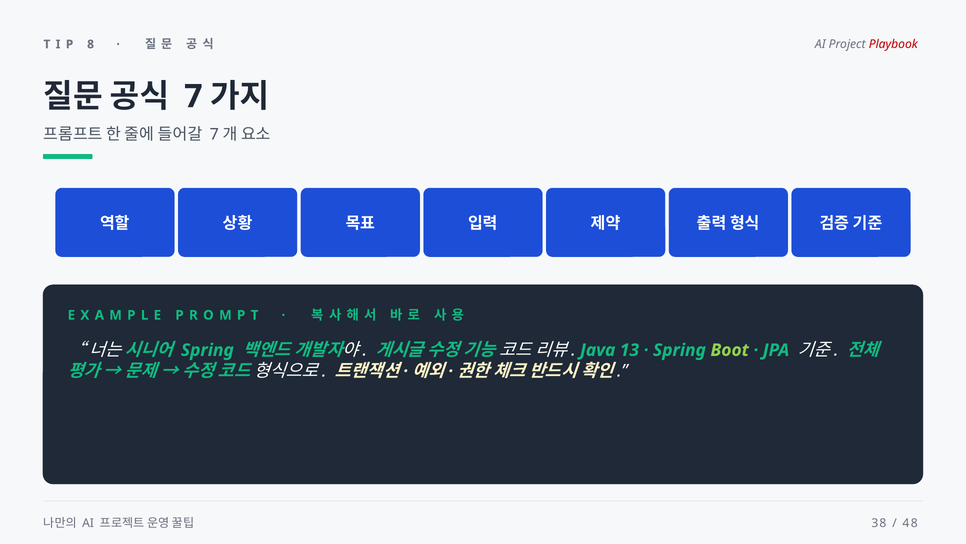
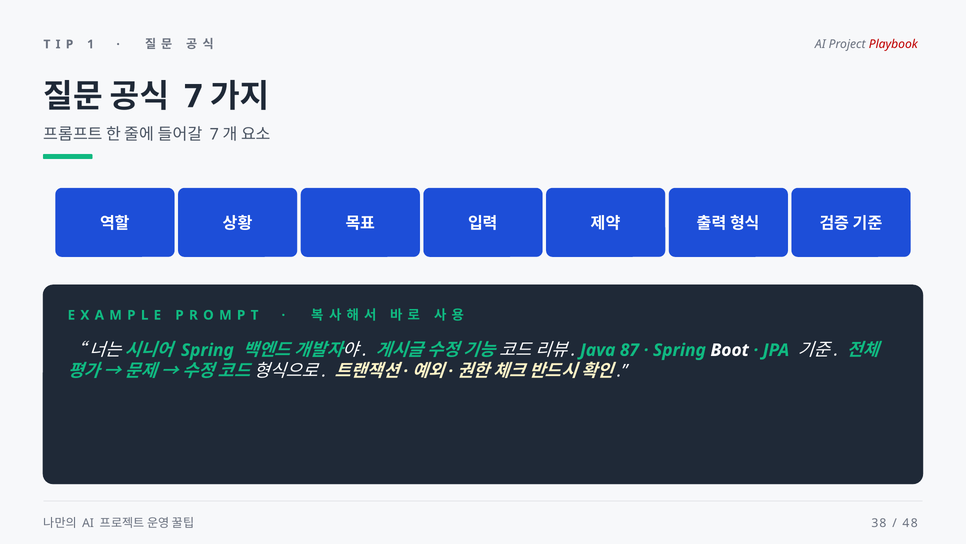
8: 8 -> 1 (91, 44)
13: 13 -> 87 (629, 350)
Boot colour: light green -> white (730, 350)
